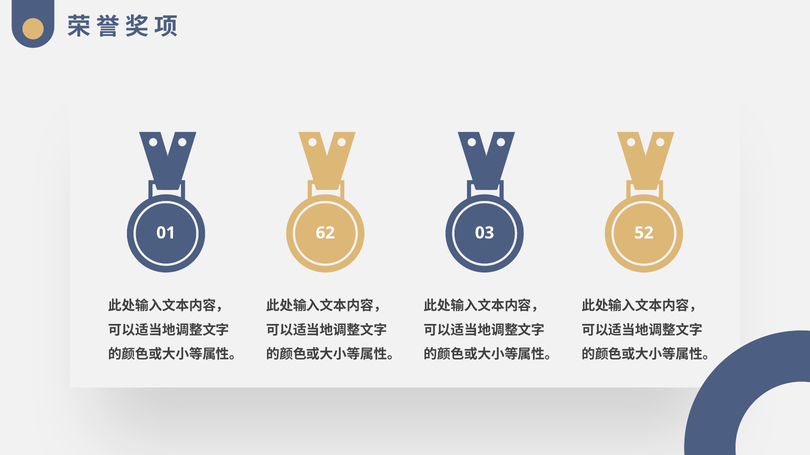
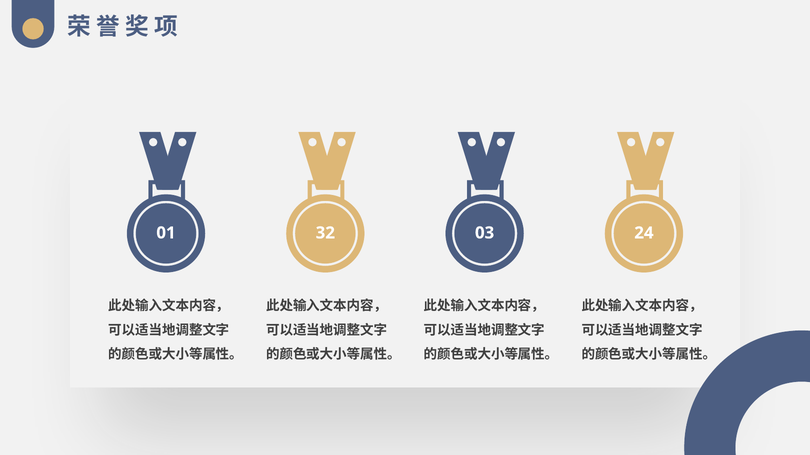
62: 62 -> 32 (325, 233)
52: 52 -> 24 (644, 233)
